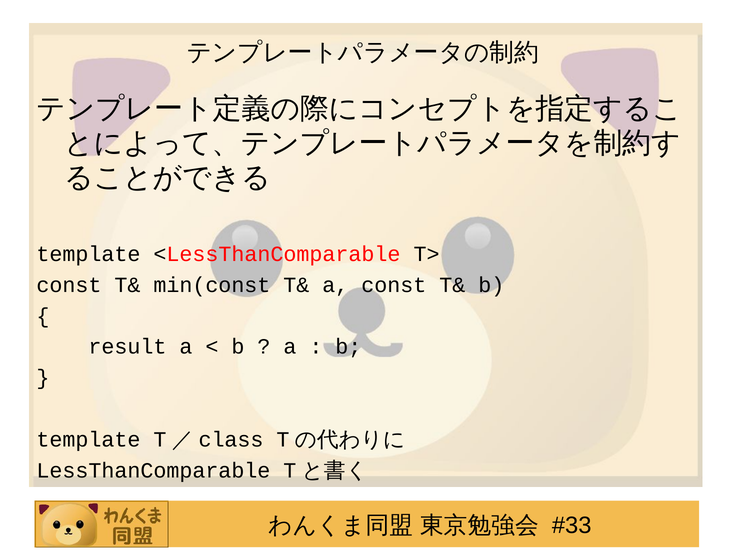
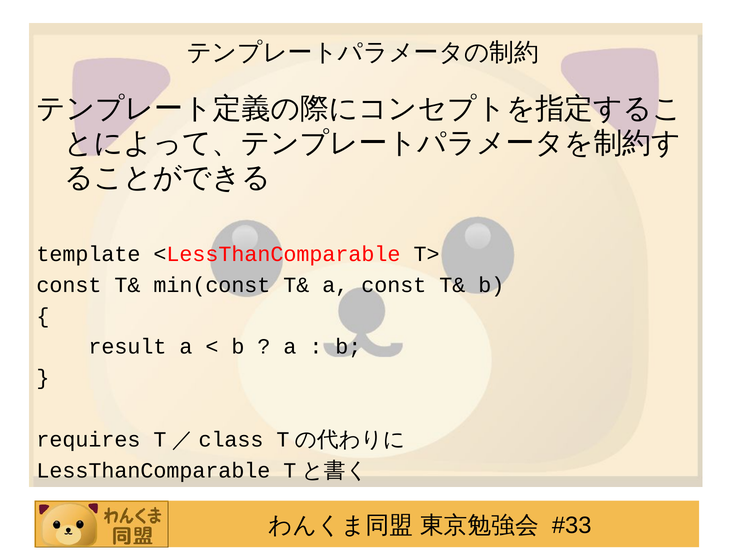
template: template -> requires (88, 440)
